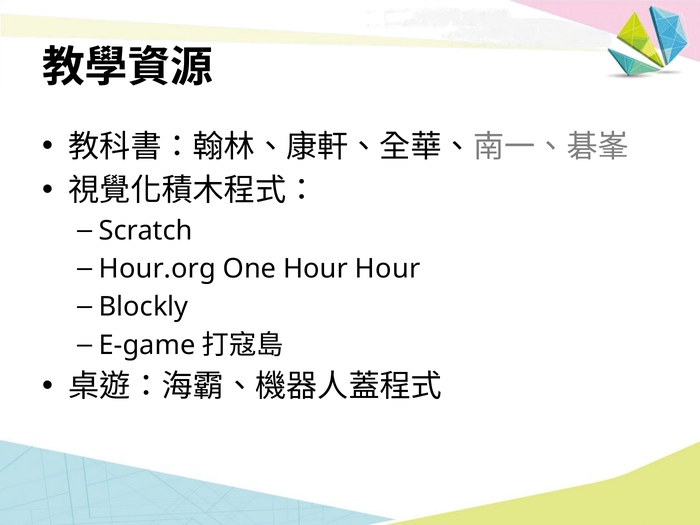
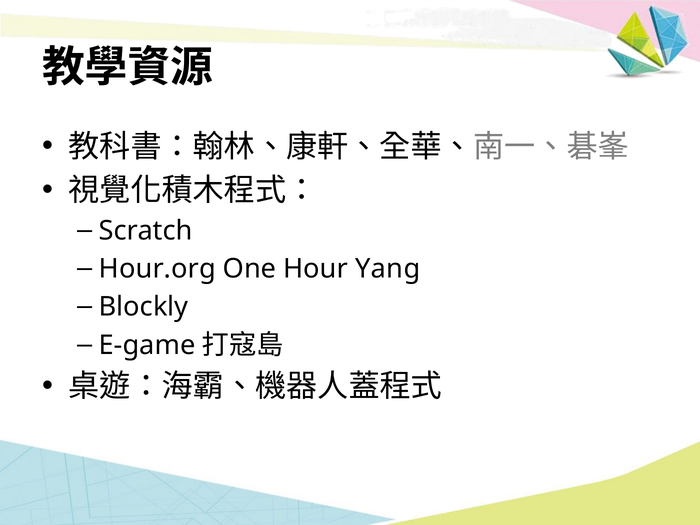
Hour Hour: Hour -> Yang (388, 269)
